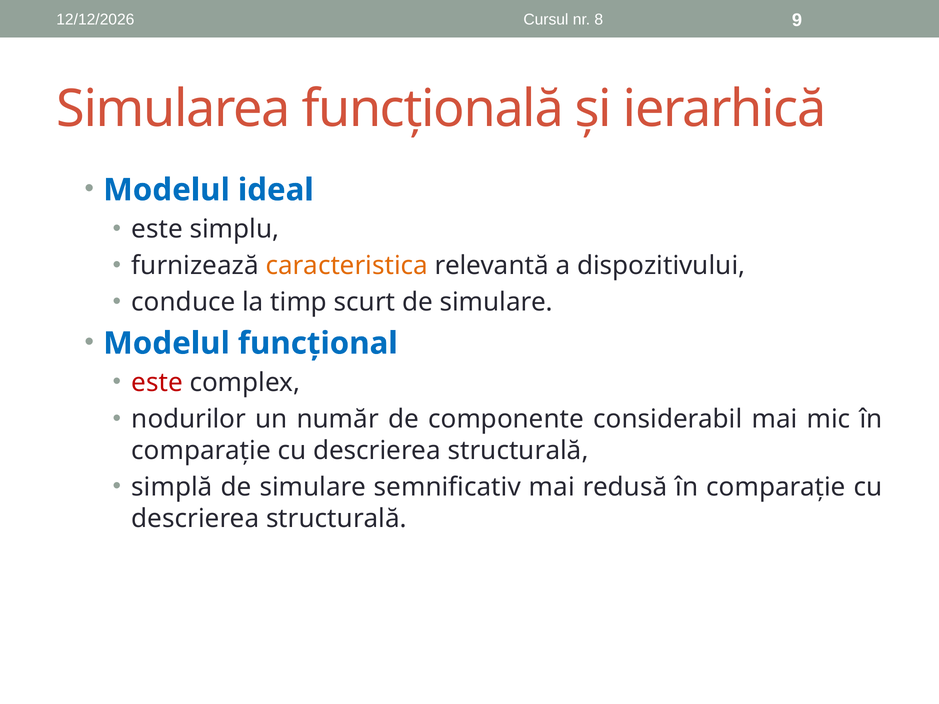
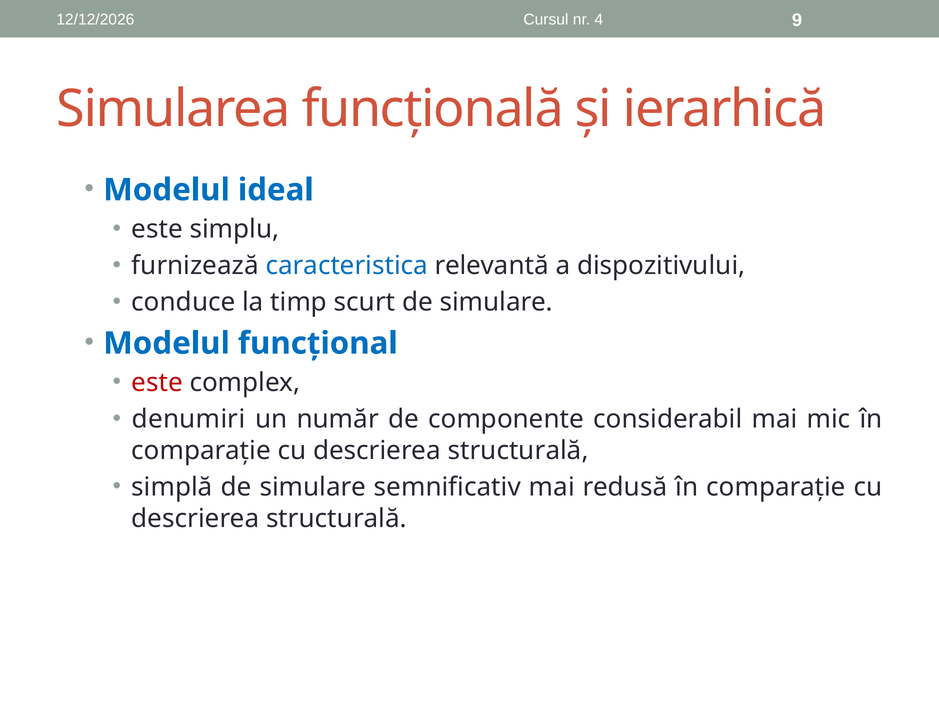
8: 8 -> 4 (599, 20)
caracteristica colour: orange -> blue (347, 266)
nodurilor: nodurilor -> denumiri (189, 419)
